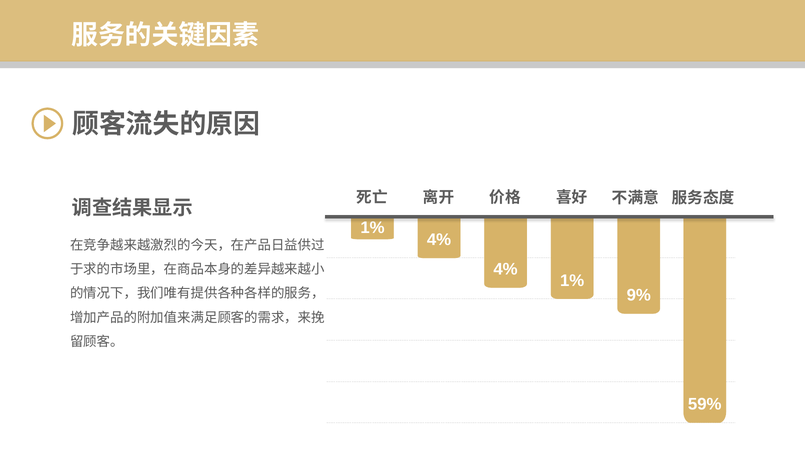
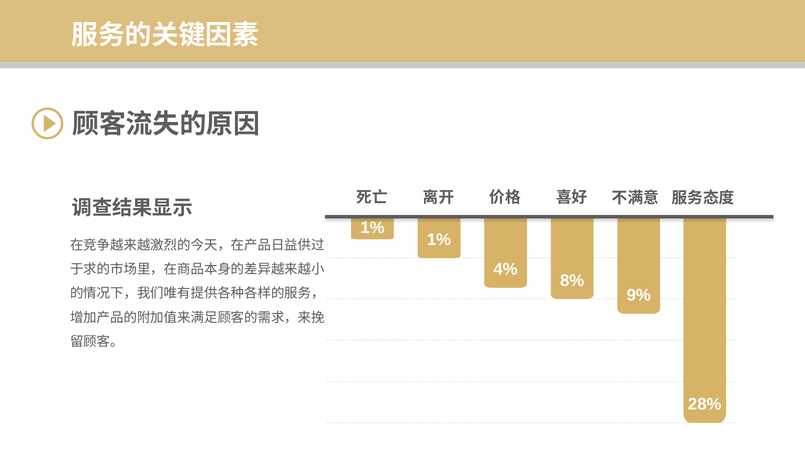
4%: 4% -> 1% (439, 240)
1%: 1% -> 8% (572, 280)
59%: 59% -> 28% (705, 404)
